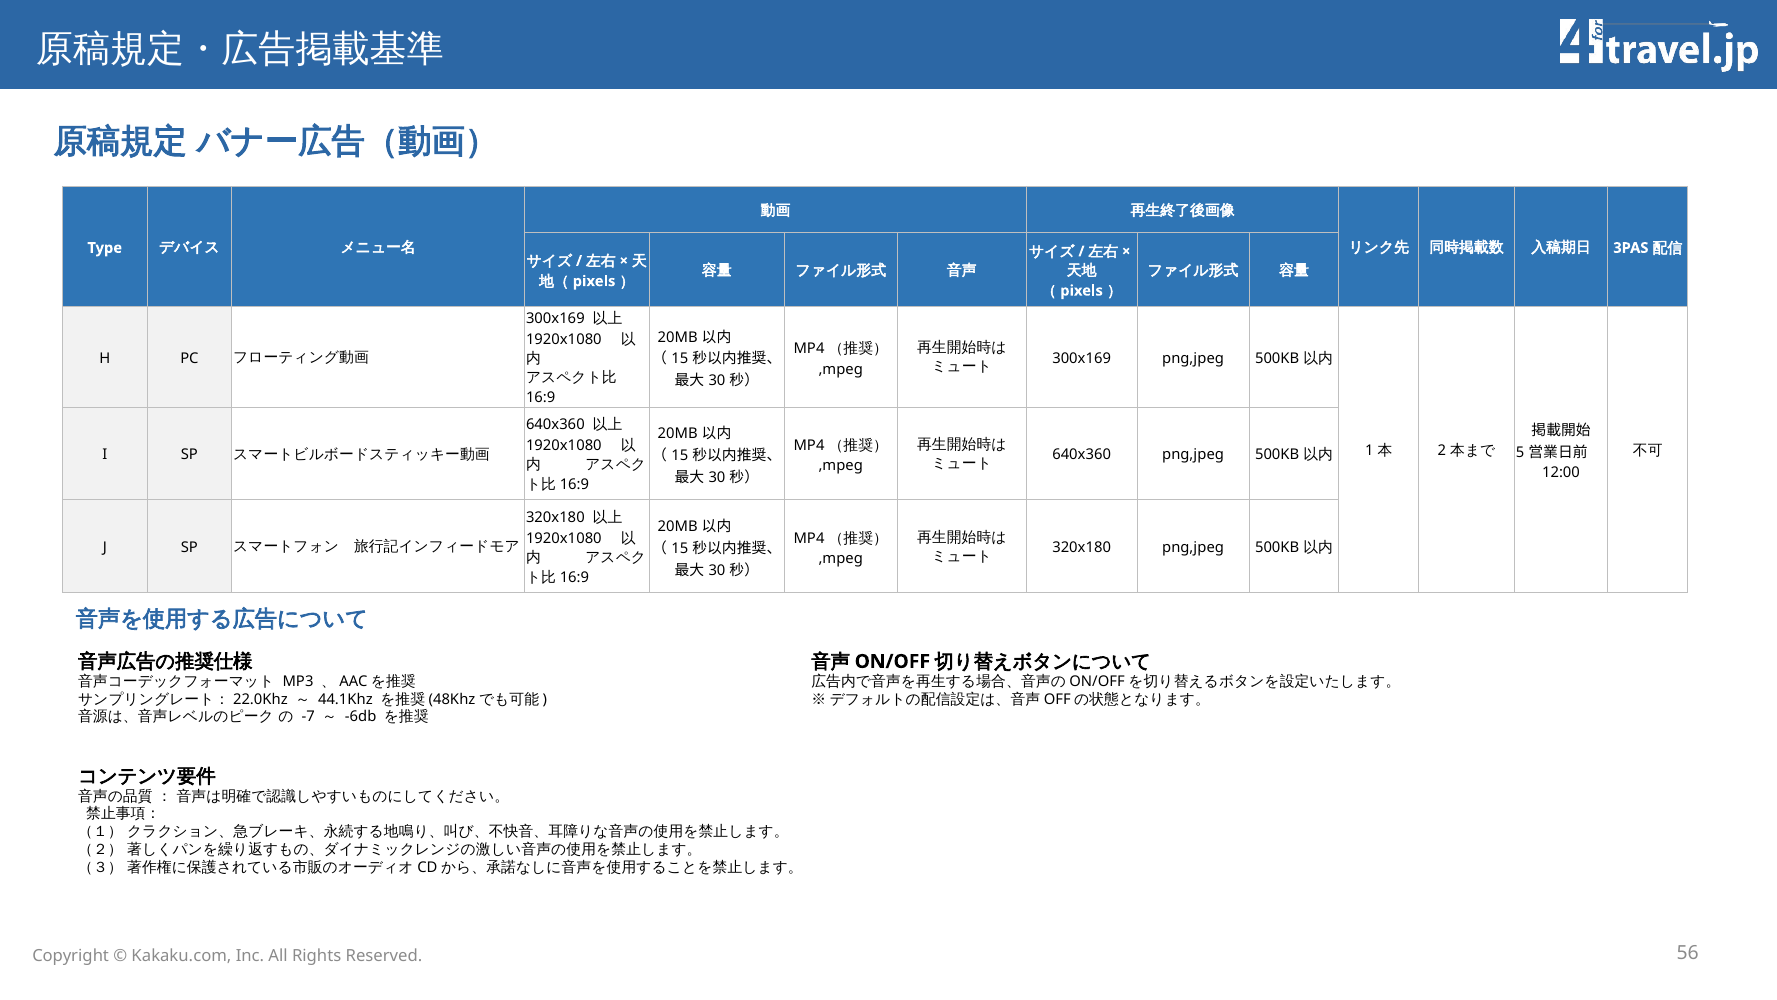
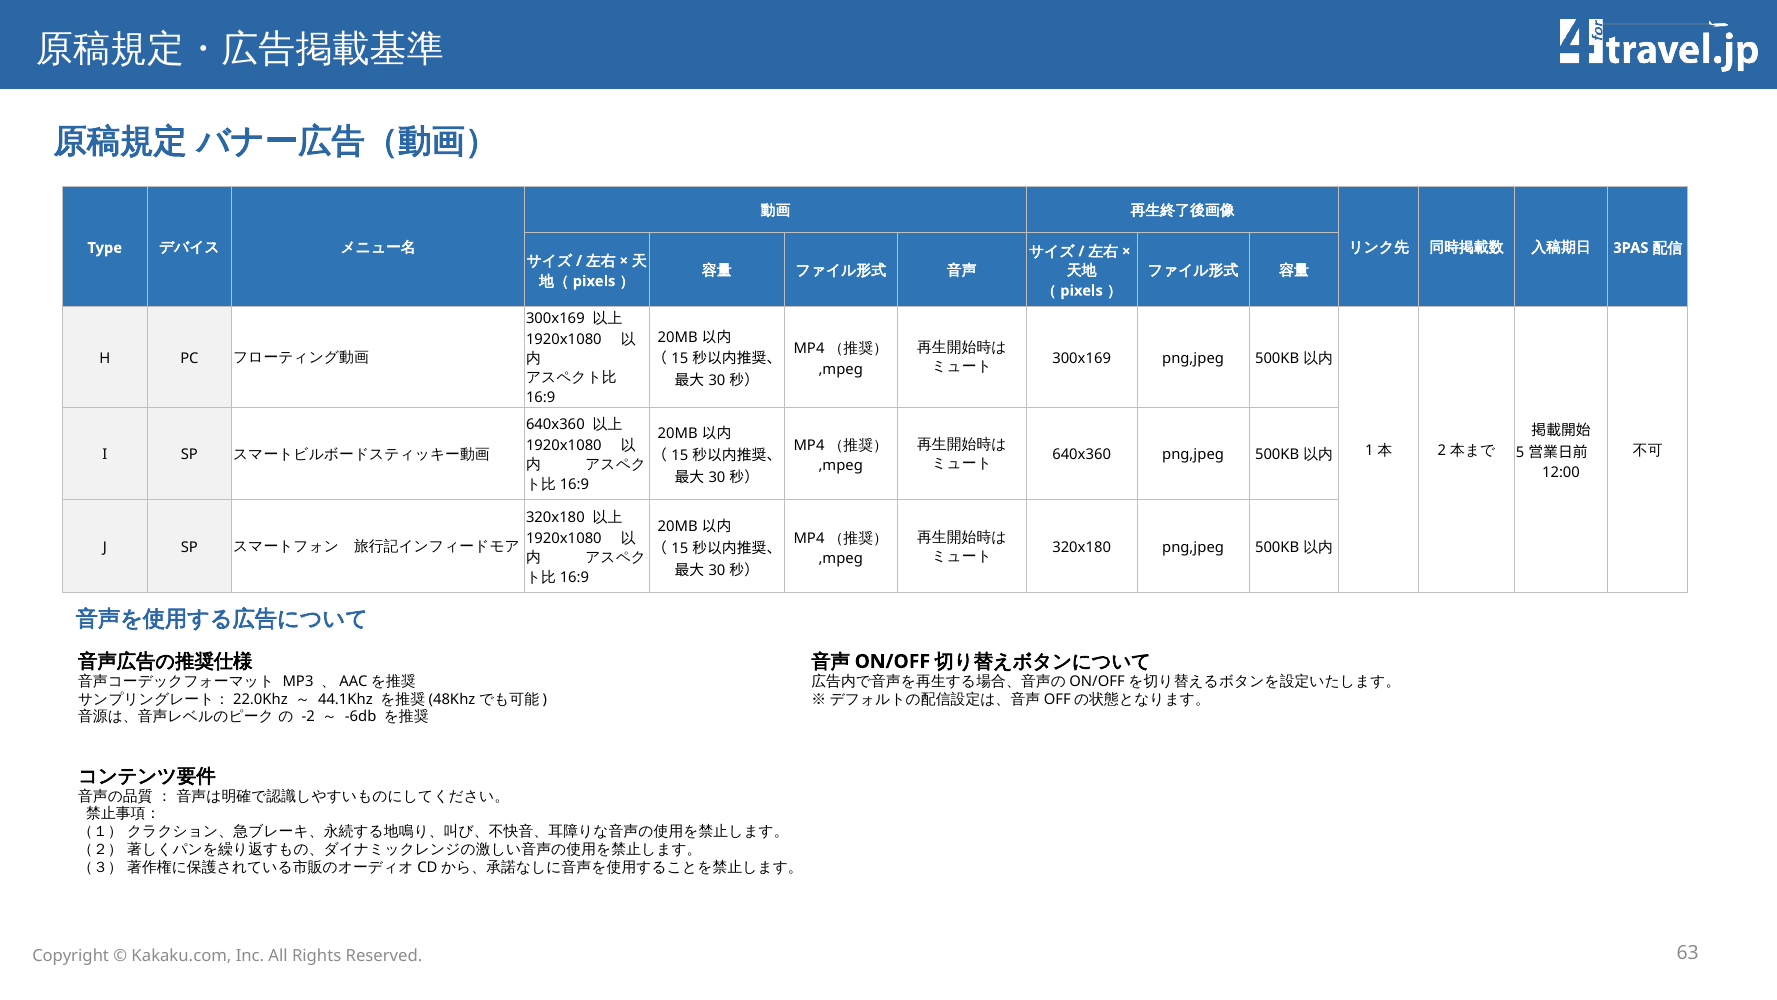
-7: -7 -> -2 (308, 717)
56: 56 -> 63 (1688, 953)
